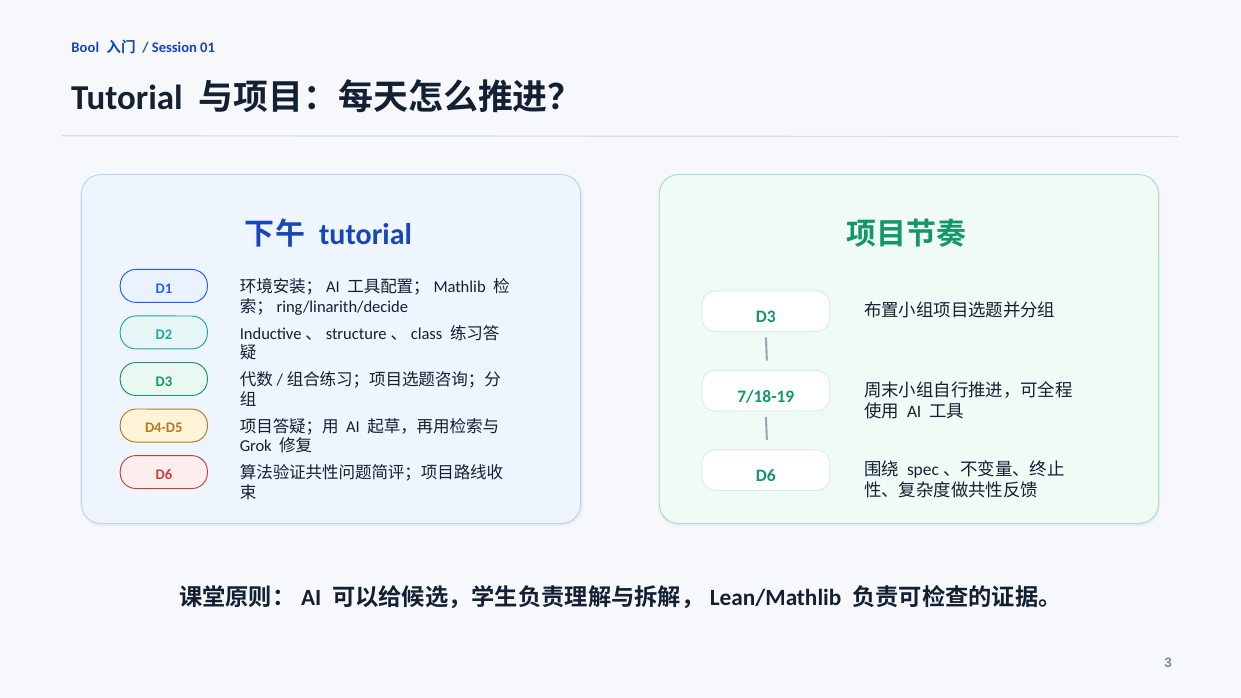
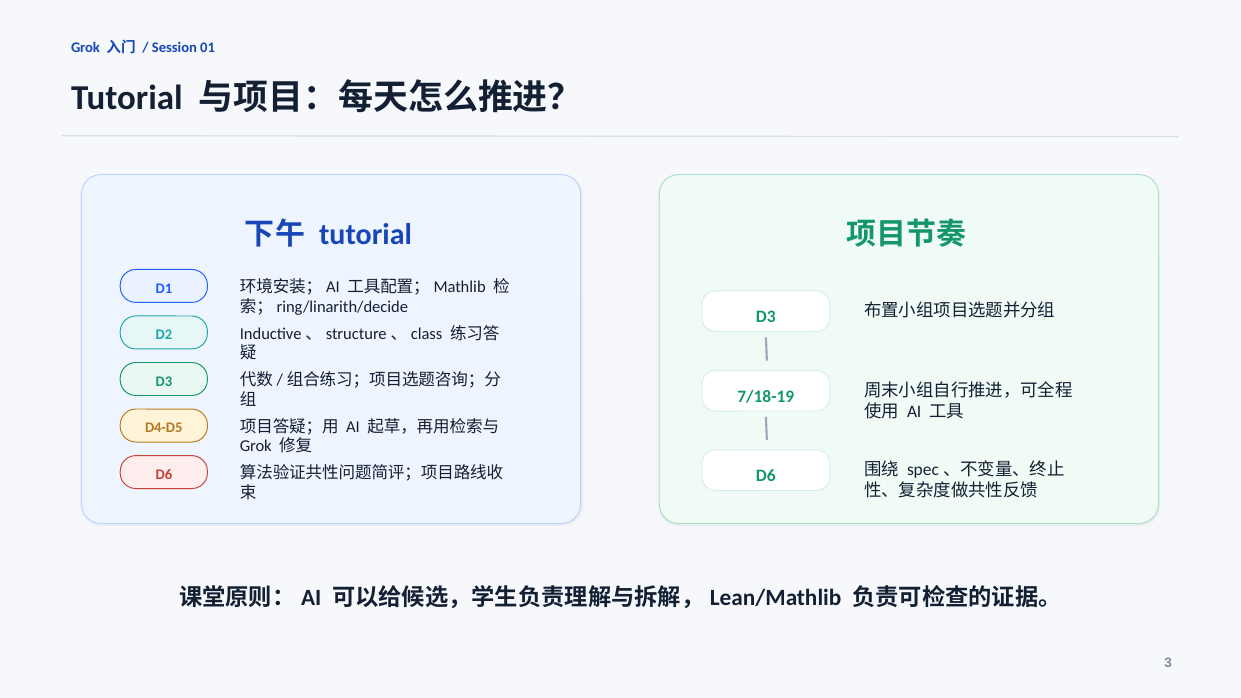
Bool: Bool -> Grok (85, 47)
